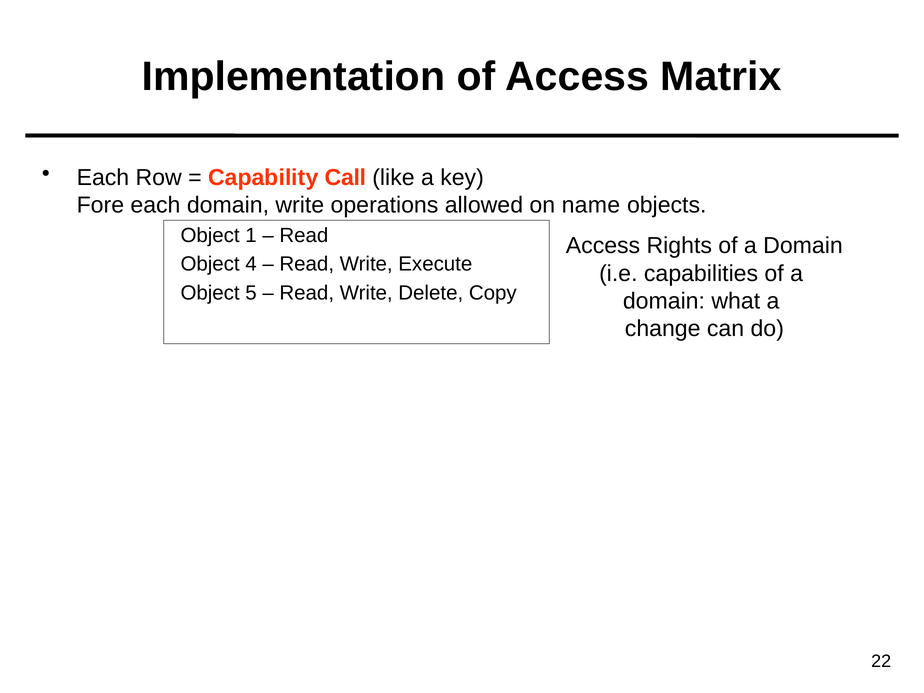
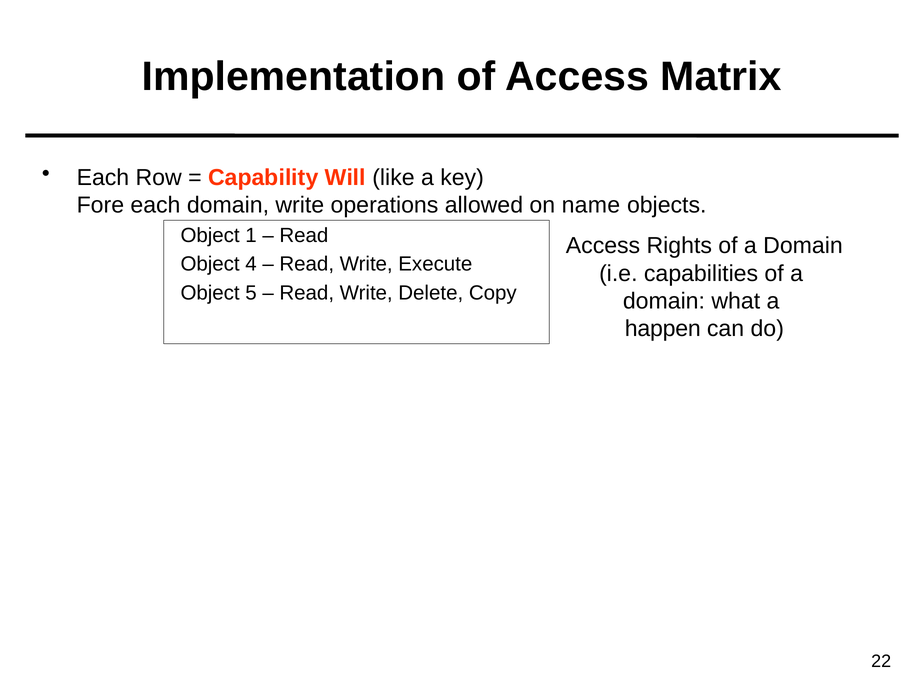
Call: Call -> Will (345, 177)
change: change -> happen (663, 329)
